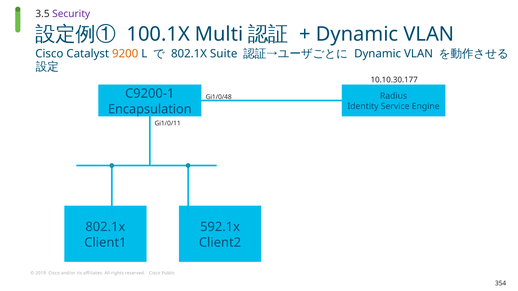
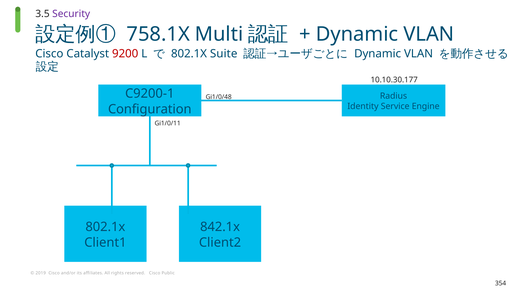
100.1X: 100.1X -> 758.1X (158, 34)
9200 colour: orange -> red (125, 54)
Encapsulation: Encapsulation -> Configuration (150, 109)
592.1x: 592.1x -> 842.1x (220, 227)
